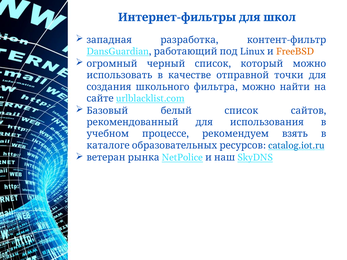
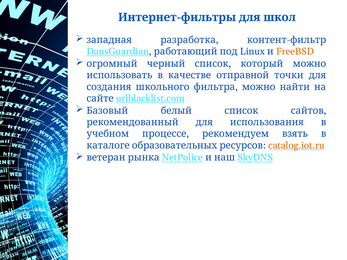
catalog.iot.ru colour: blue -> orange (296, 145)
